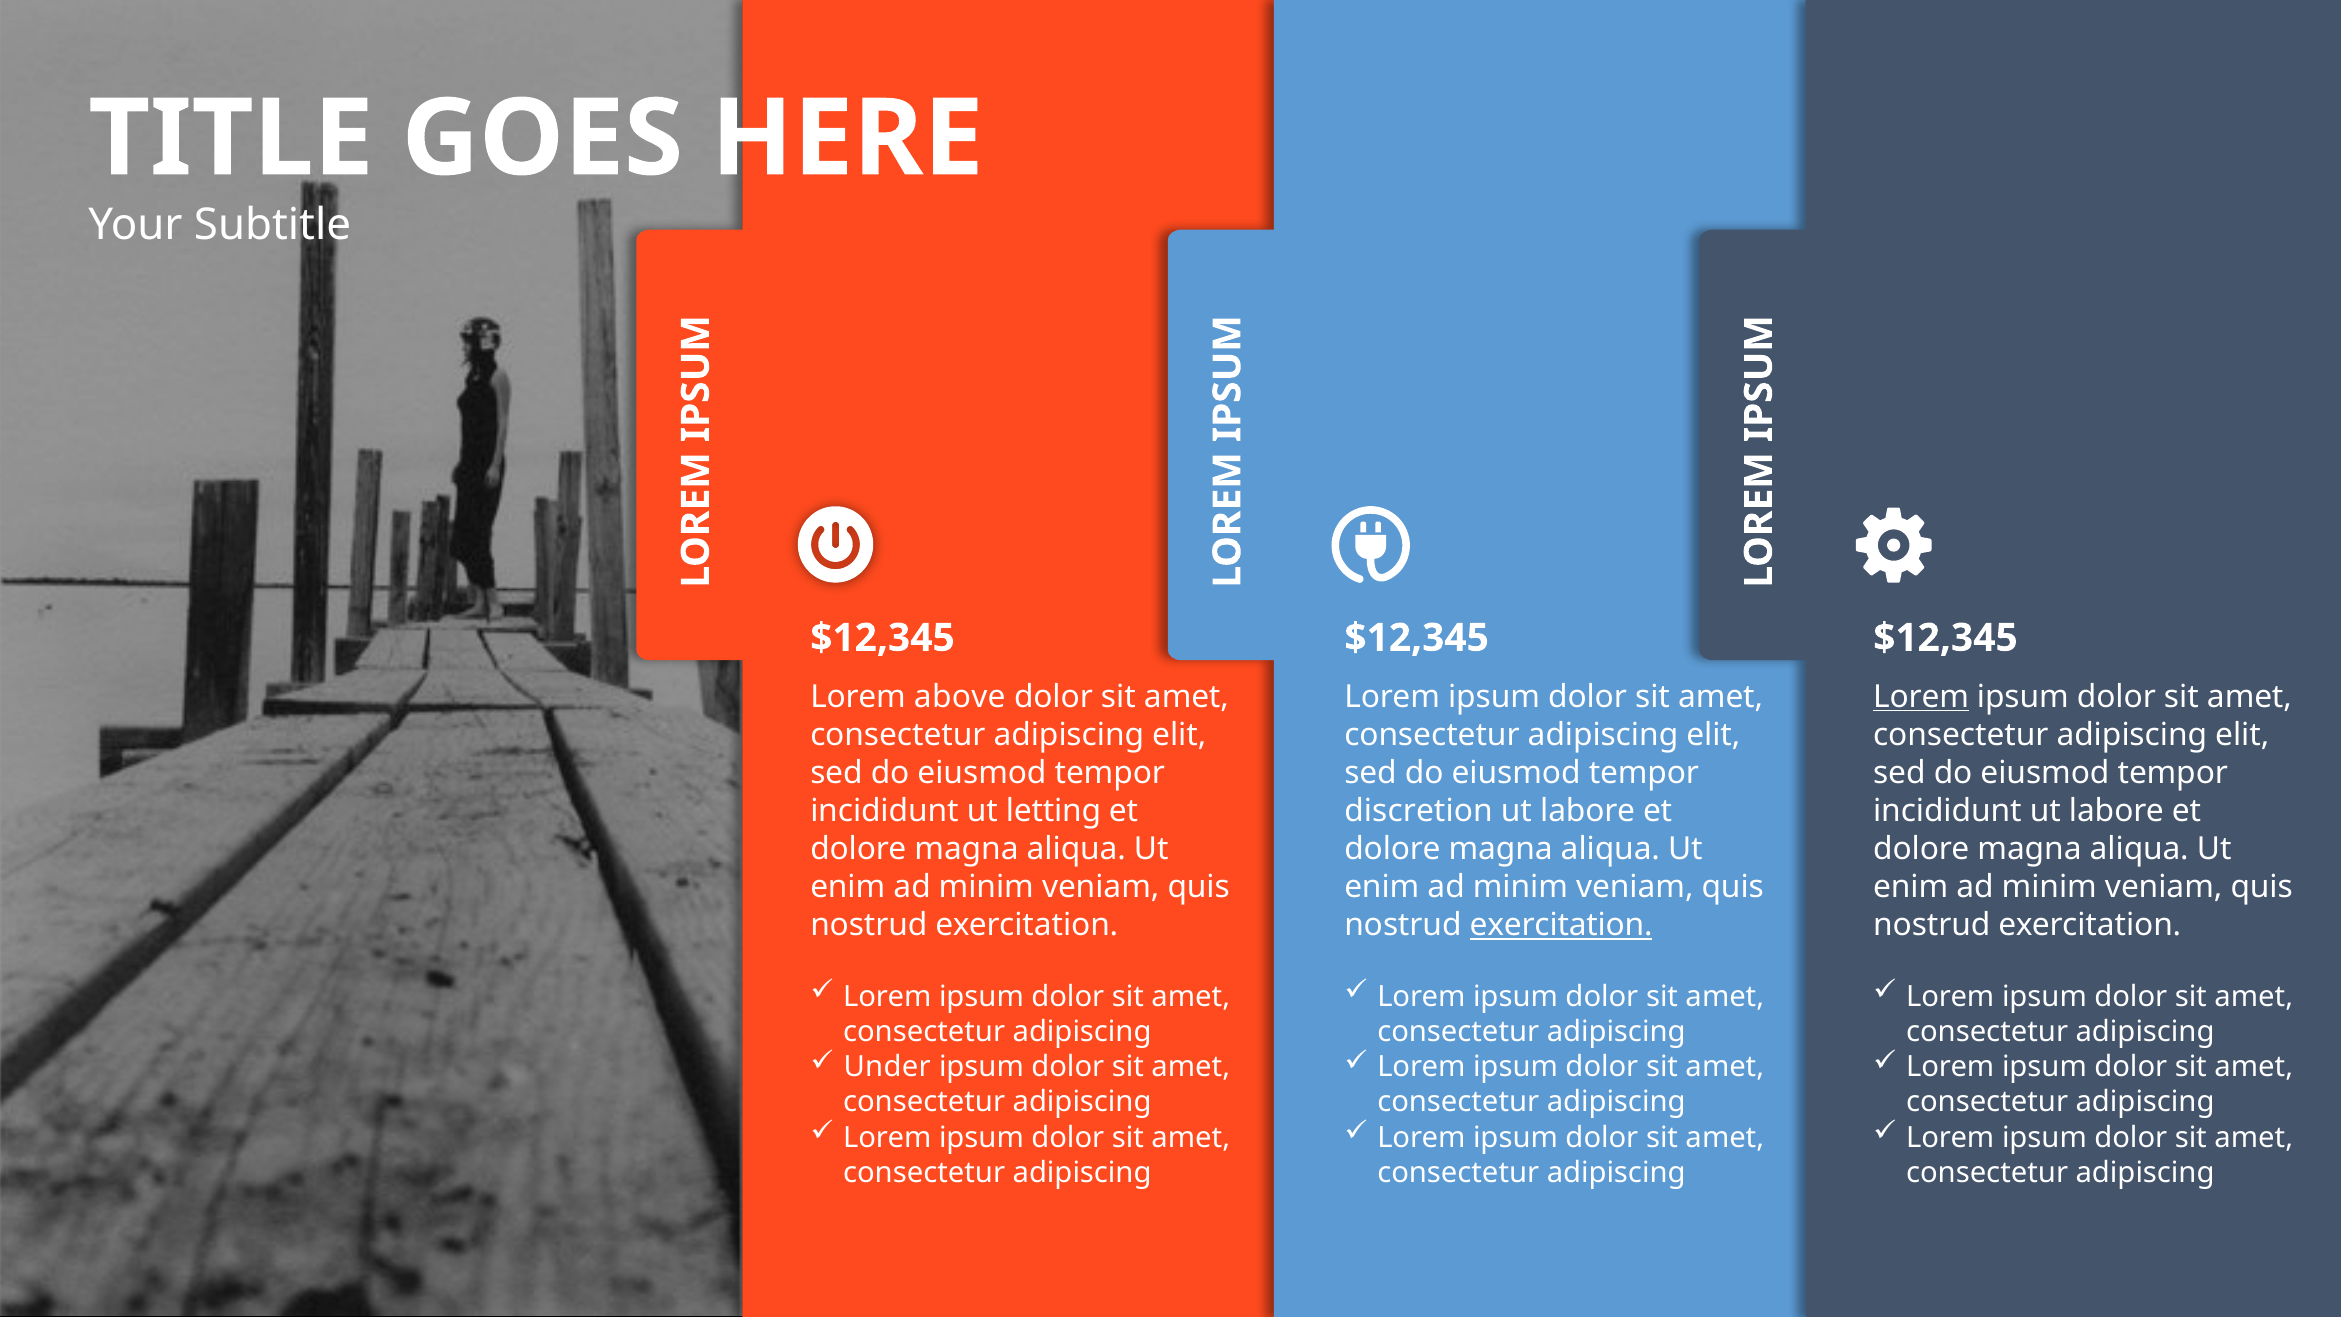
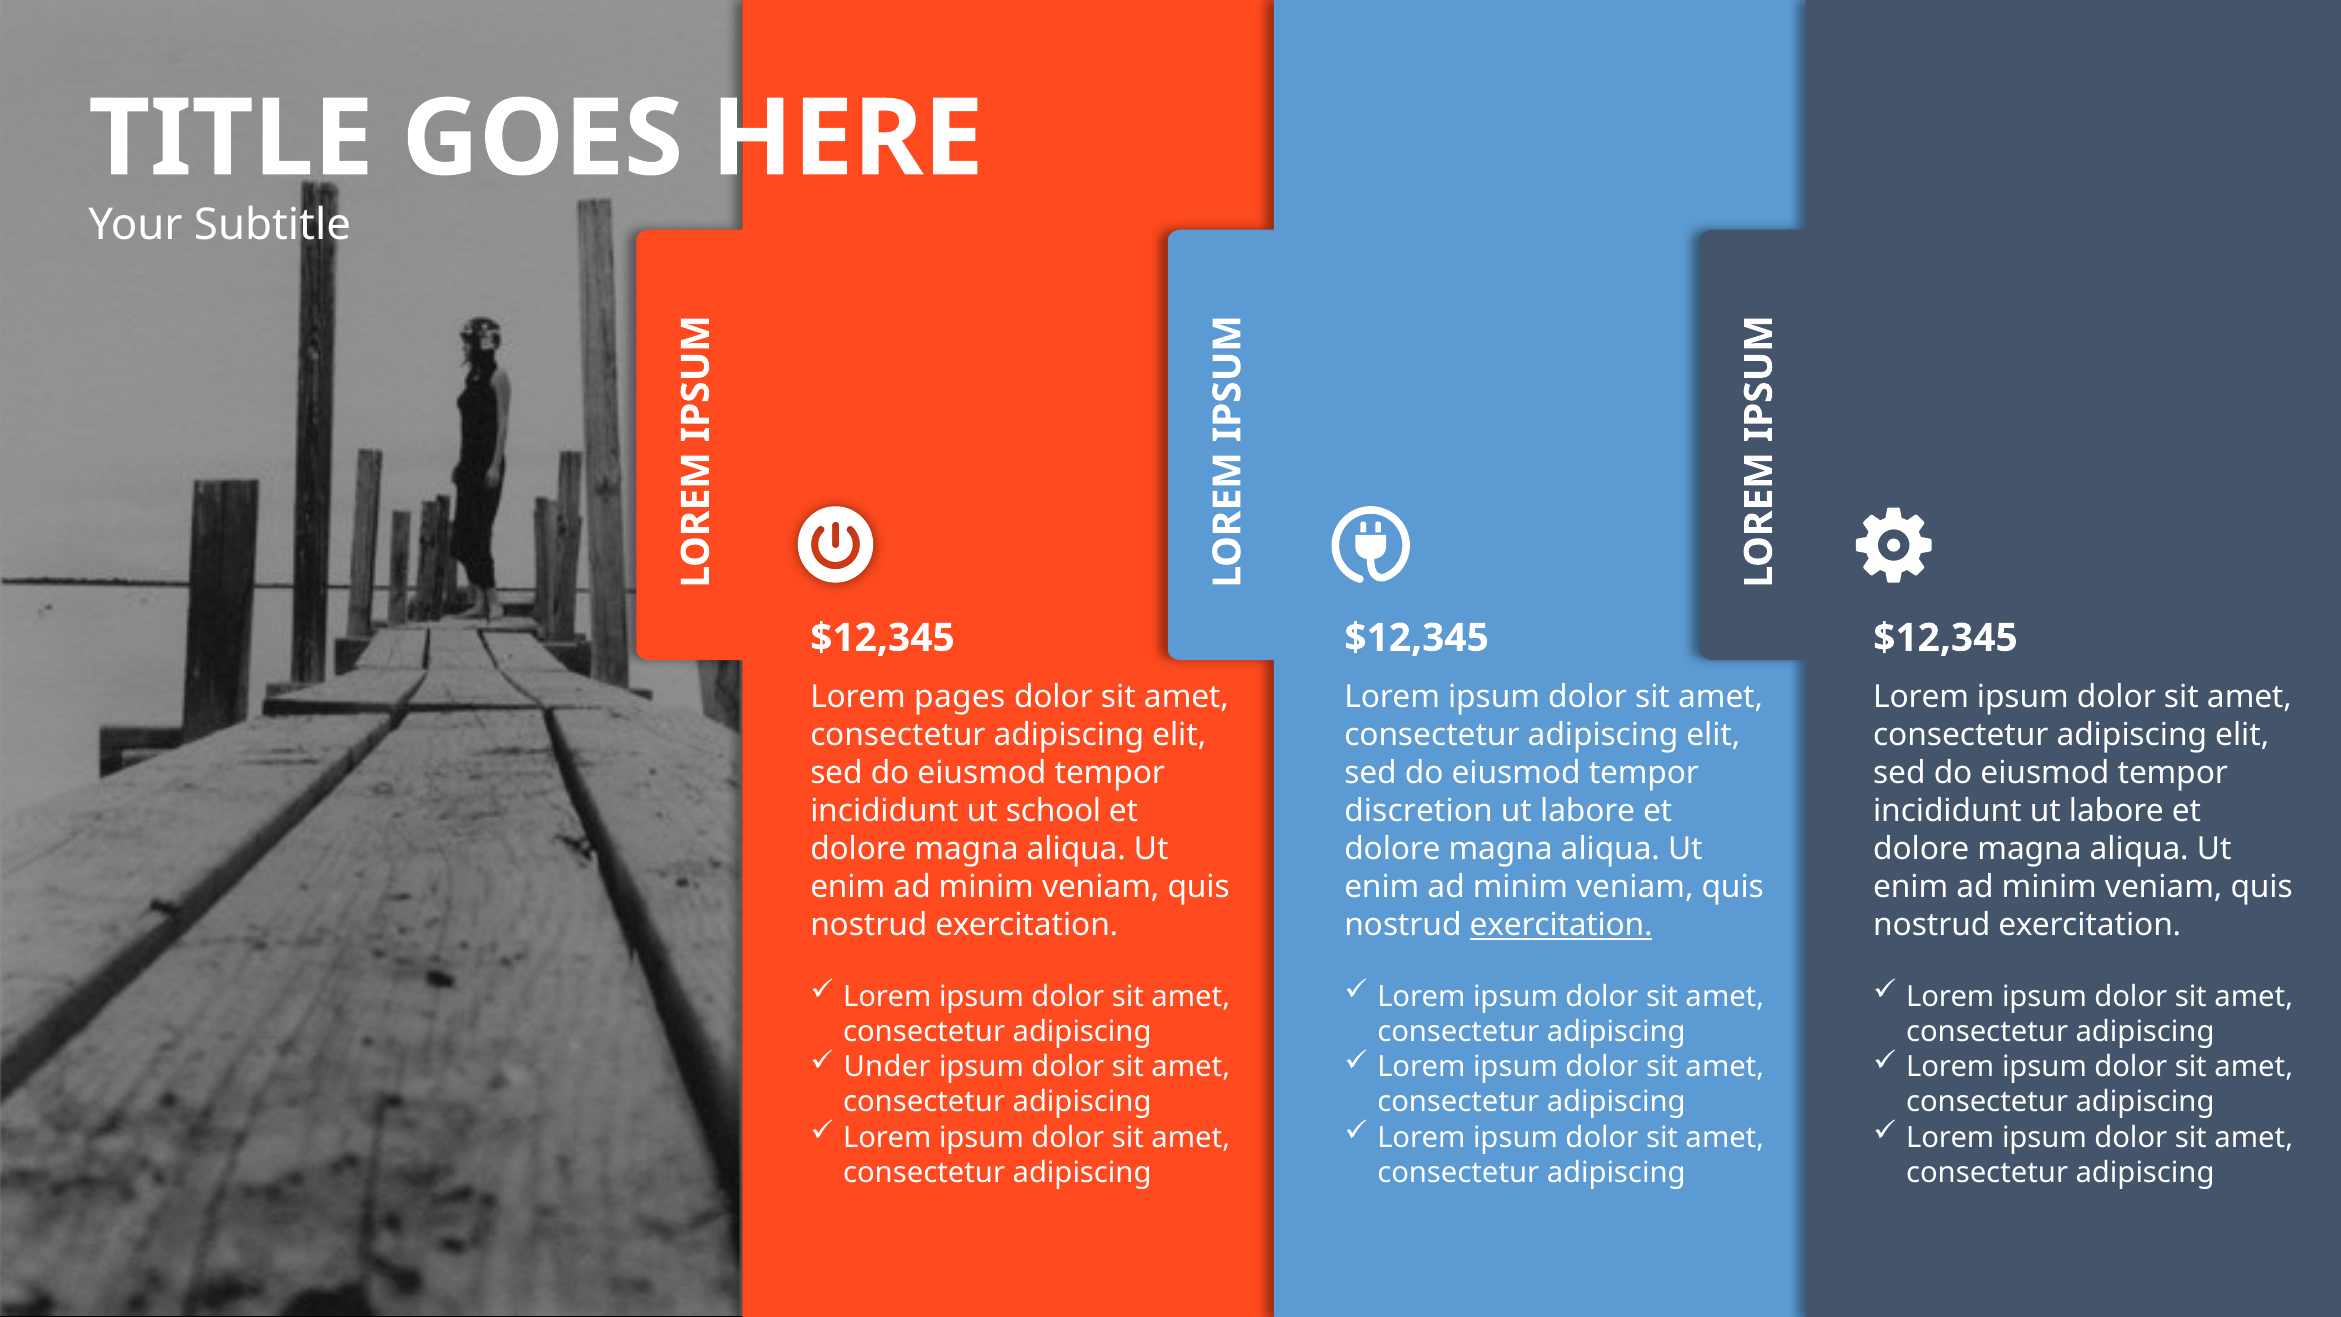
above: above -> pages (960, 697)
Lorem underline: present -> none (1921, 697)
letting: letting -> school (1054, 811)
